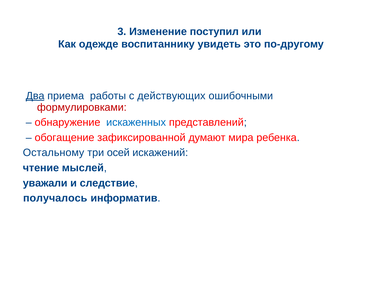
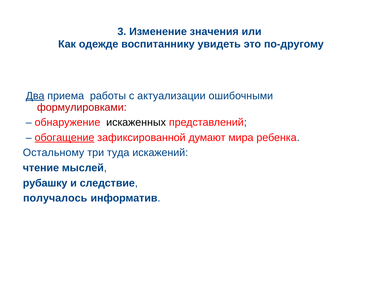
поступил: поступил -> значения (214, 32)
действующих: действующих -> актуализации (171, 96)
искаженных colour: blue -> black (136, 123)
обогащение underline: none -> present (64, 138)
осей: осей -> туда (118, 153)
уважали: уважали -> рубашку (45, 183)
